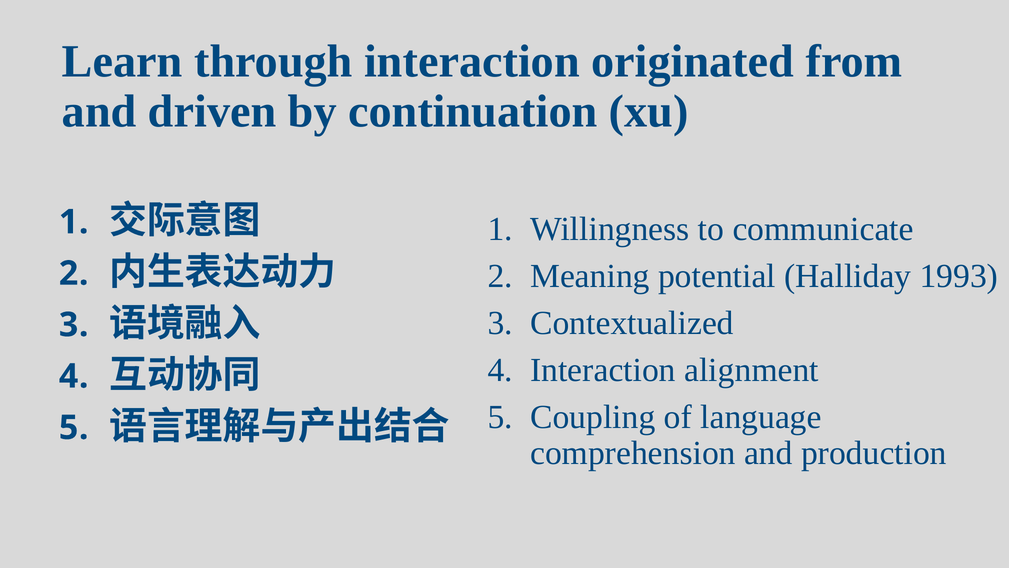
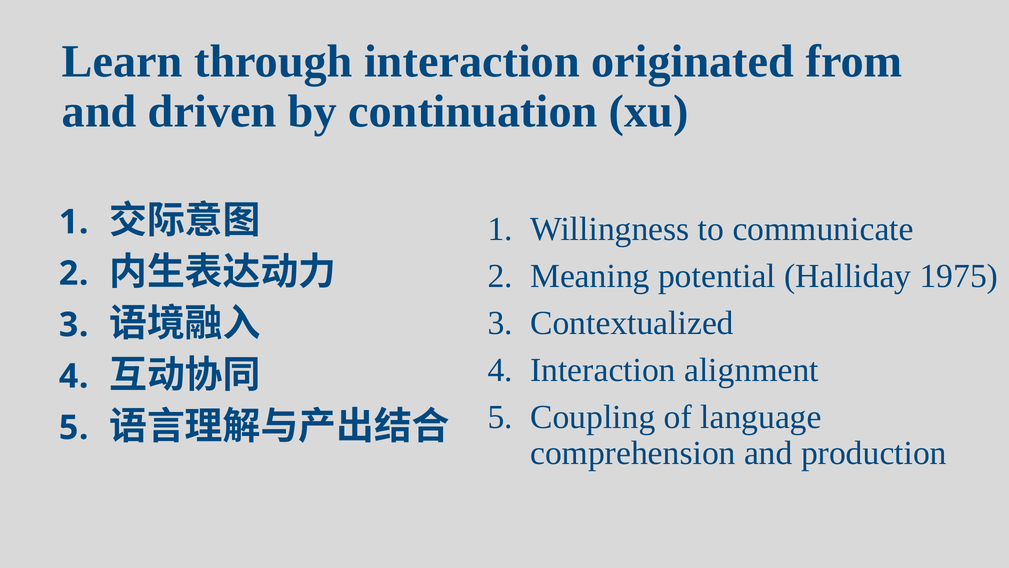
1993: 1993 -> 1975 (959, 276)
